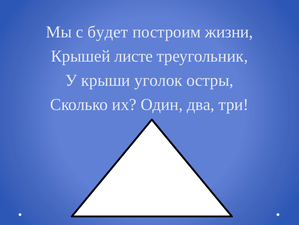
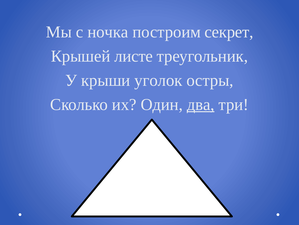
будет: будет -> ночка (108, 32)
жизни: жизни -> секрет (229, 32)
два underline: none -> present (201, 104)
